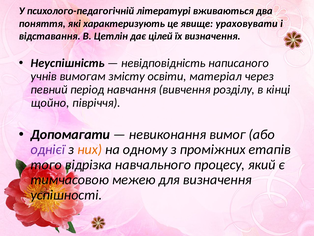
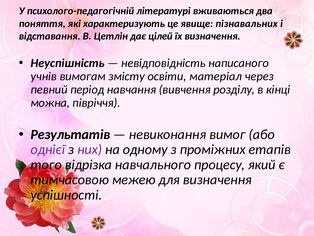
ураховувати: ураховувати -> пізнавальних (247, 24)
щойно: щойно -> можна (50, 103)
Допомагати: Допомагати -> Результатів (70, 134)
них colour: orange -> purple (90, 149)
